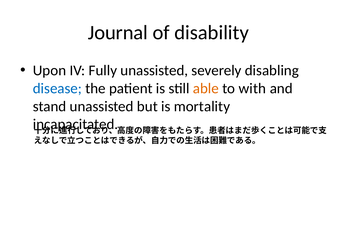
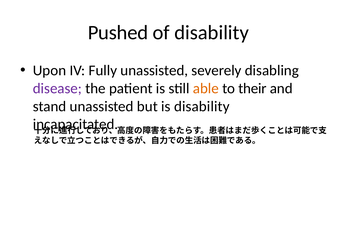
Journal: Journal -> Pushed (118, 33)
disease colour: blue -> purple (57, 89)
with: with -> their (252, 89)
is mortality: mortality -> disability (202, 107)
